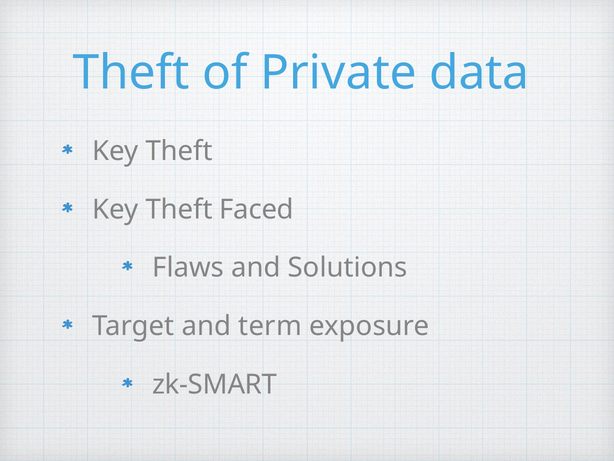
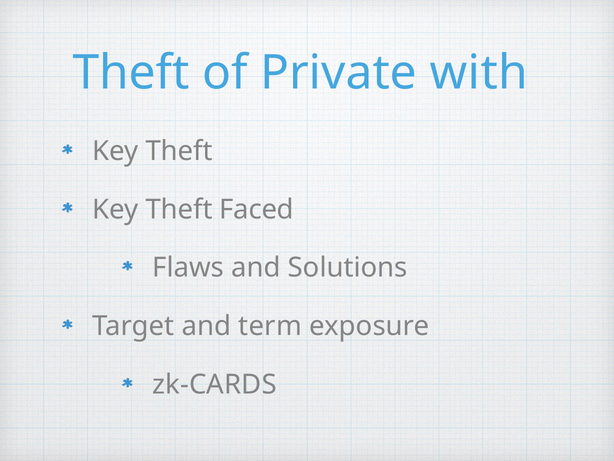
data: data -> with (479, 73)
zk-SMART: zk-SMART -> zk-CARDS (214, 384)
